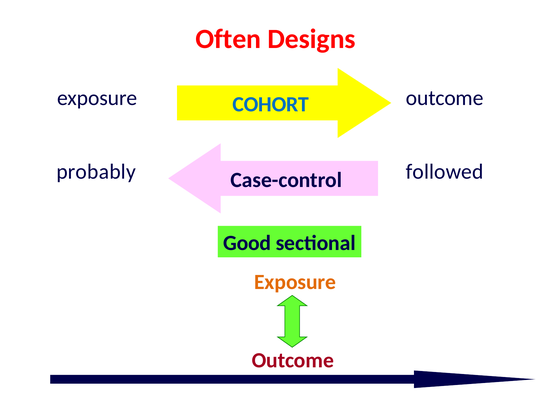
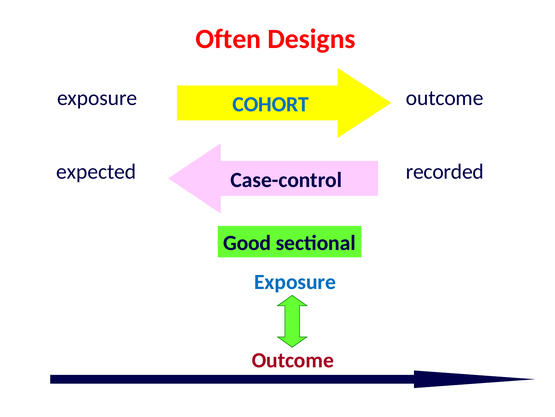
probably: probably -> expected (96, 172)
followed: followed -> recorded (445, 172)
Exposure colour: orange -> blue (295, 282)
